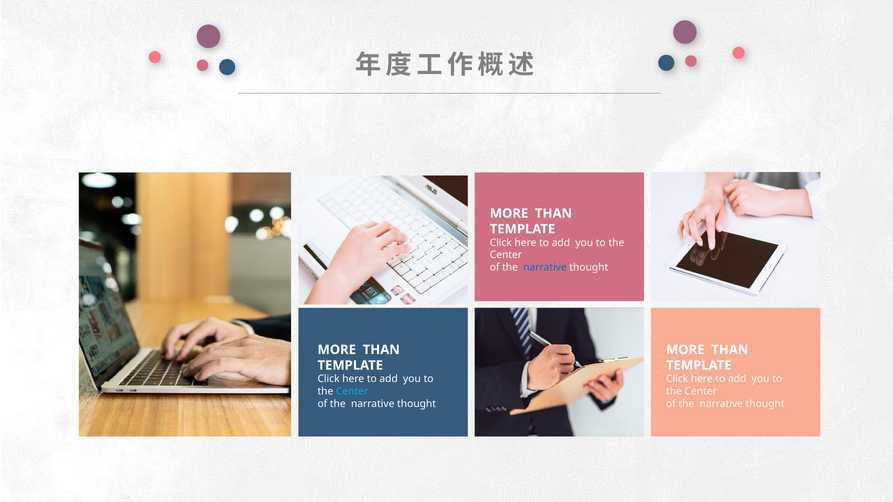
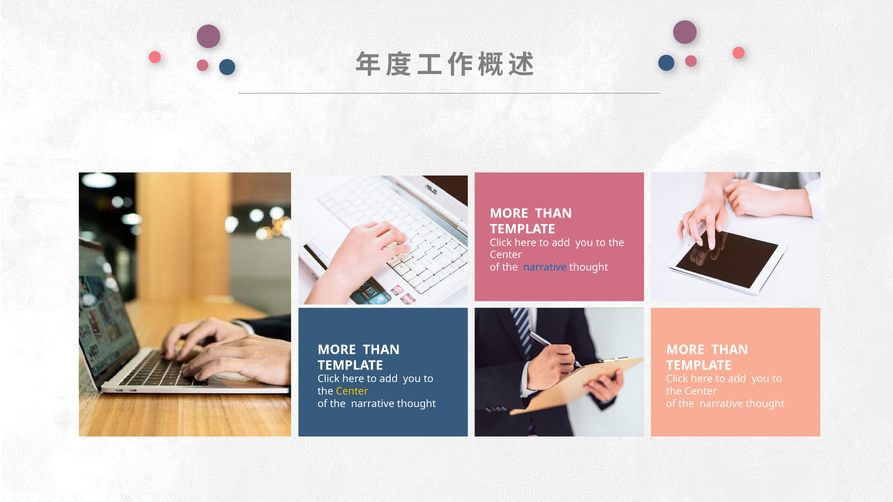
Center colour: light blue -> yellow (352, 392)
